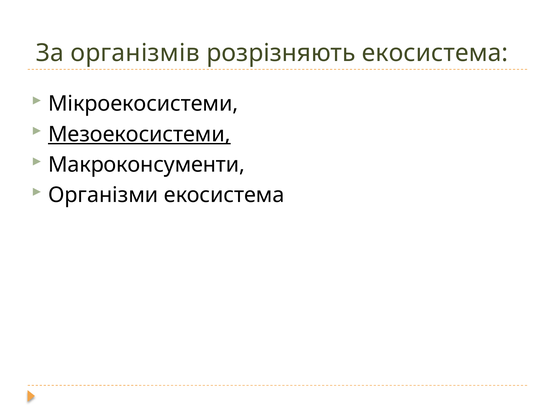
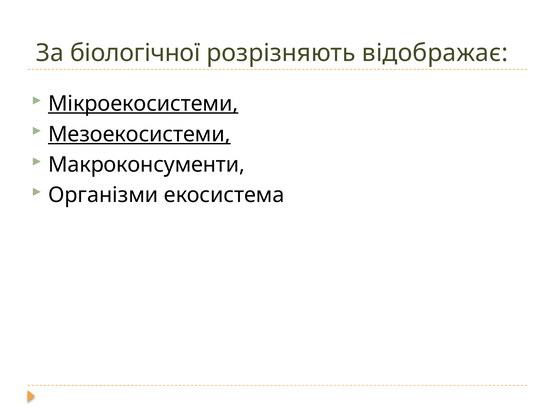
організмів: організмів -> біологічної (135, 53)
розрізняють екосистема: екосистема -> відображає (435, 53)
Мікроекосистеми underline: none -> present (143, 104)
